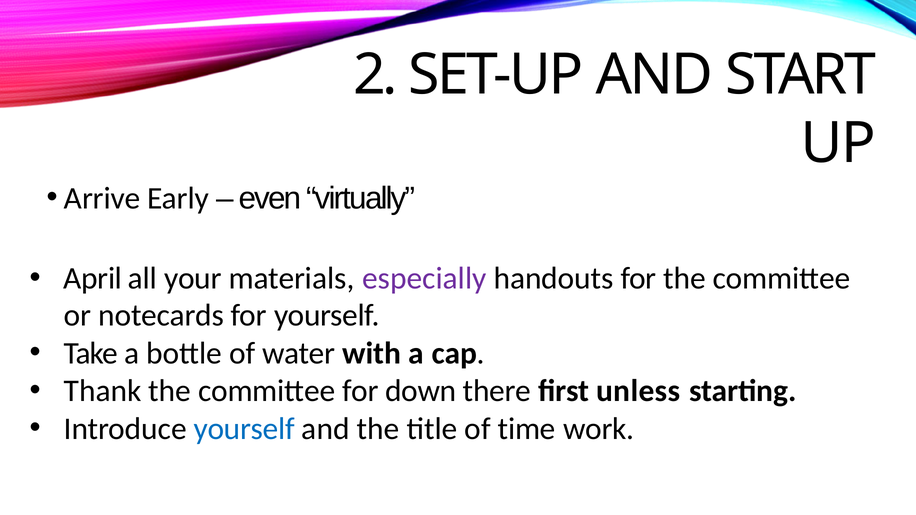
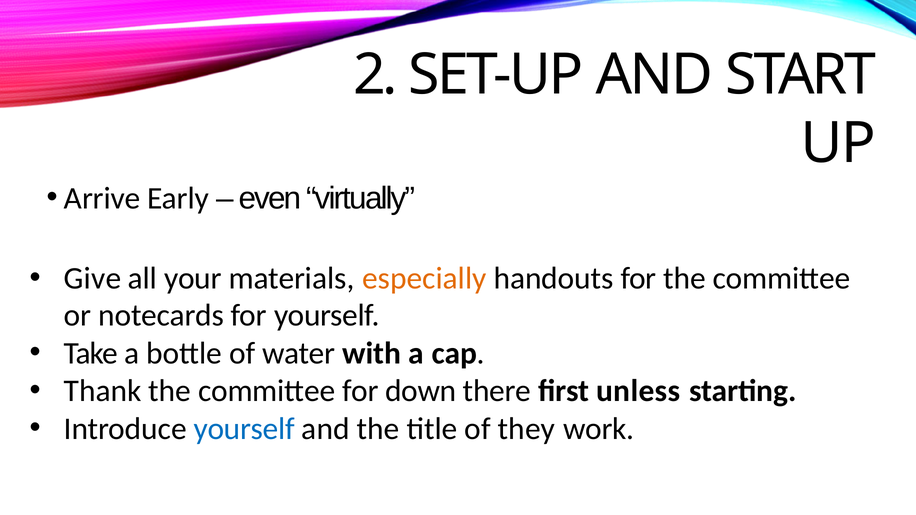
April: April -> Give (93, 279)
especially colour: purple -> orange (424, 279)
time: time -> they (526, 429)
